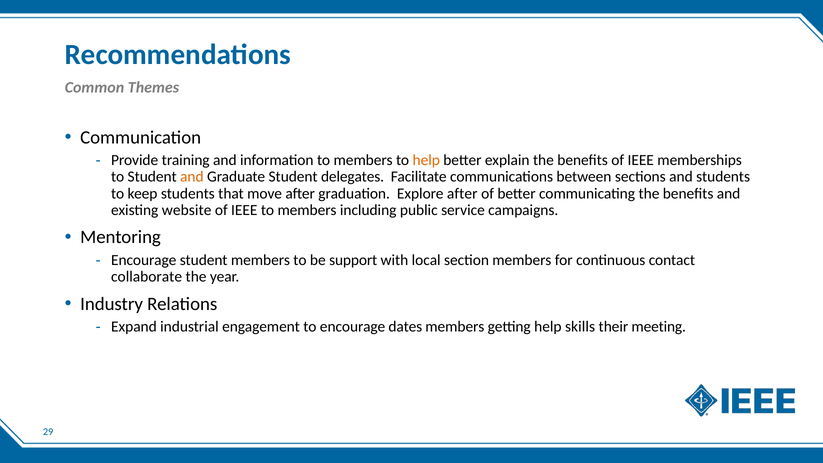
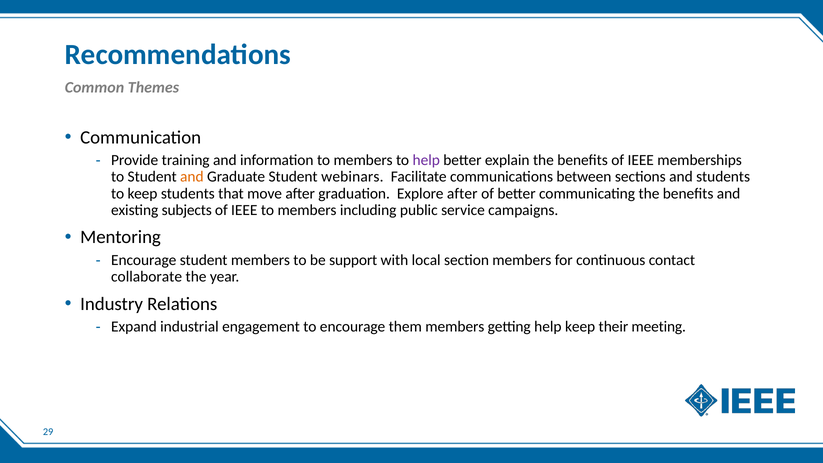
help colour: orange -> purple (426, 160)
delegates: delegates -> webinars (352, 177)
website: website -> subjects (187, 210)
dates: dates -> them (405, 327)
help skills: skills -> keep (580, 327)
